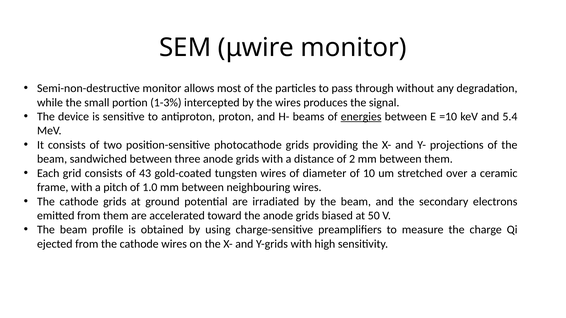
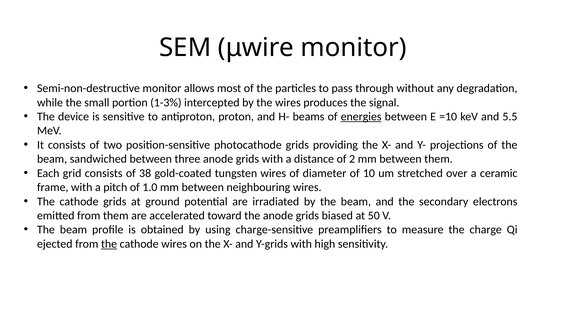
5.4: 5.4 -> 5.5 (510, 117)
43: 43 -> 38 (145, 173)
the underline: none -> present (109, 244)
